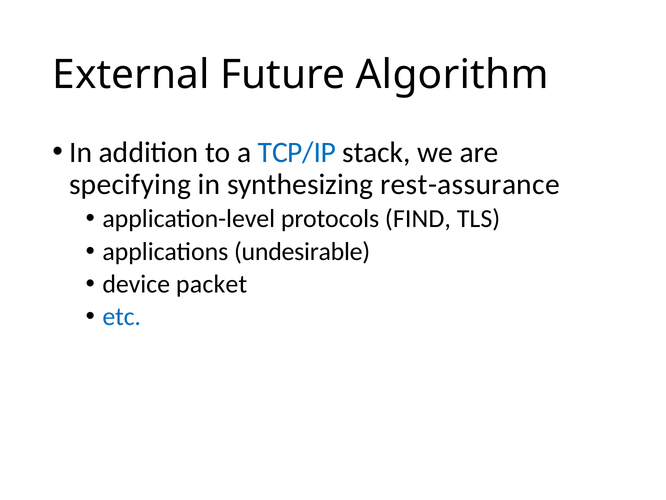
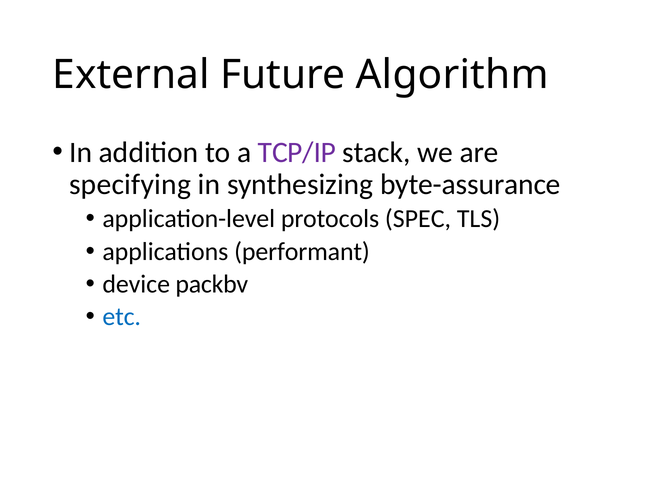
TCP/IP colour: blue -> purple (297, 152)
rest-assurance: rest-assurance -> byte-assurance (470, 184)
FIND: FIND -> SPEC (418, 219)
undesirable: undesirable -> performant (302, 251)
packet: packet -> packbv (212, 284)
